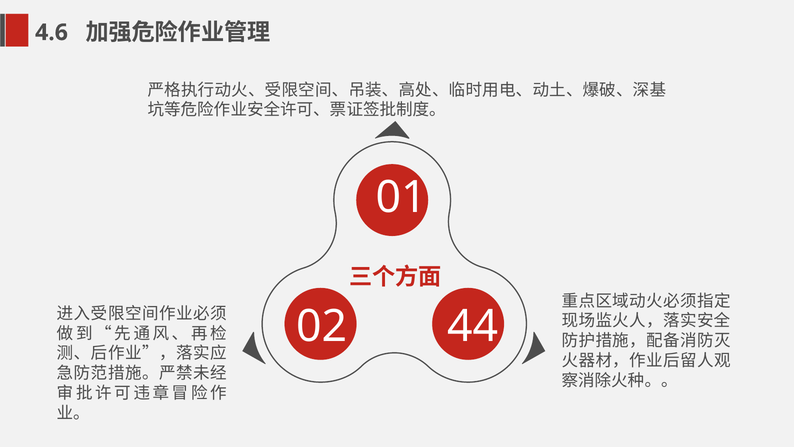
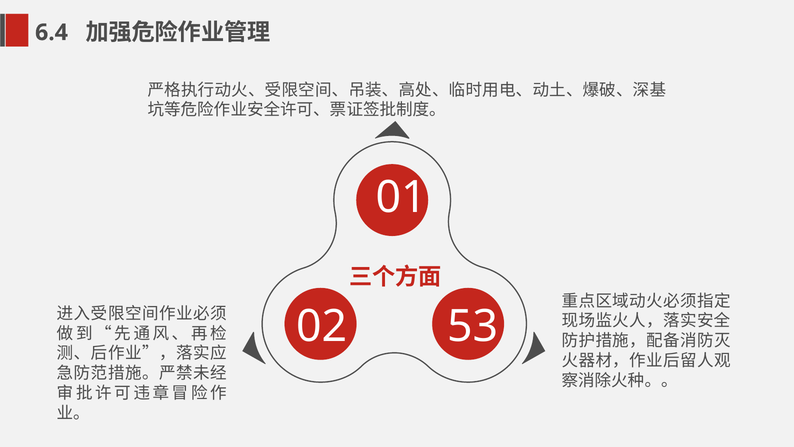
4.6: 4.6 -> 6.4 (51, 32)
44: 44 -> 53 (473, 326)
